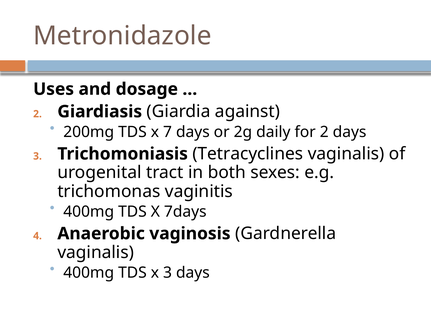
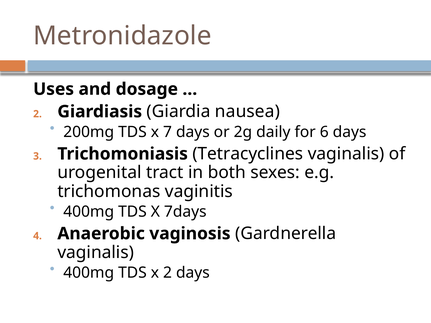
against: against -> nausea (247, 112)
for 2: 2 -> 6 (324, 132)
x 3: 3 -> 2 (167, 273)
